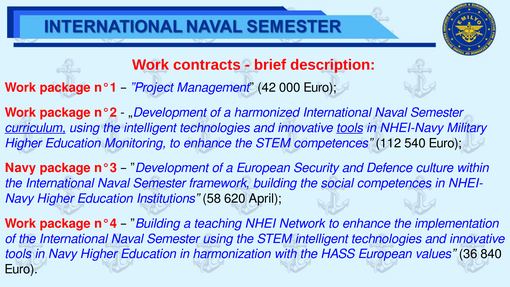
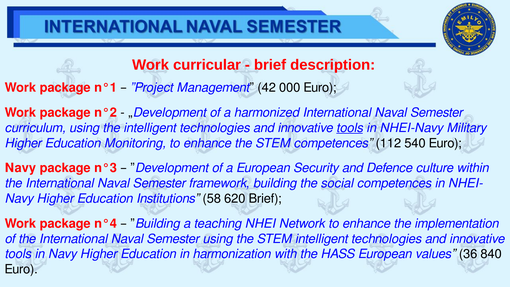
contracts: contracts -> curricular (207, 65)
curriculum underline: present -> none (35, 128)
620 April: April -> Brief (265, 199)
